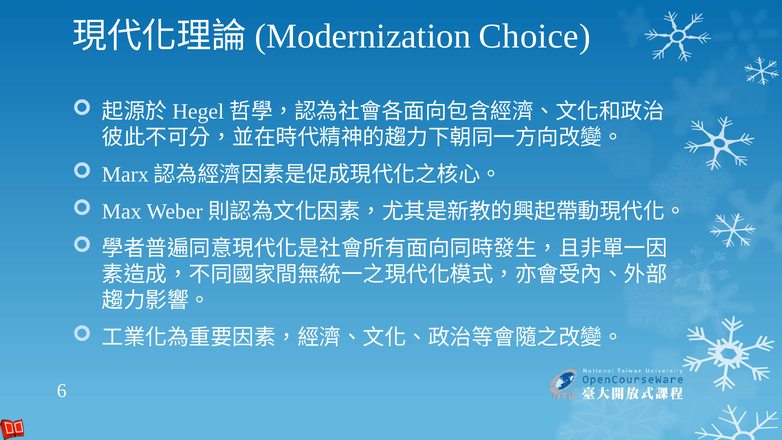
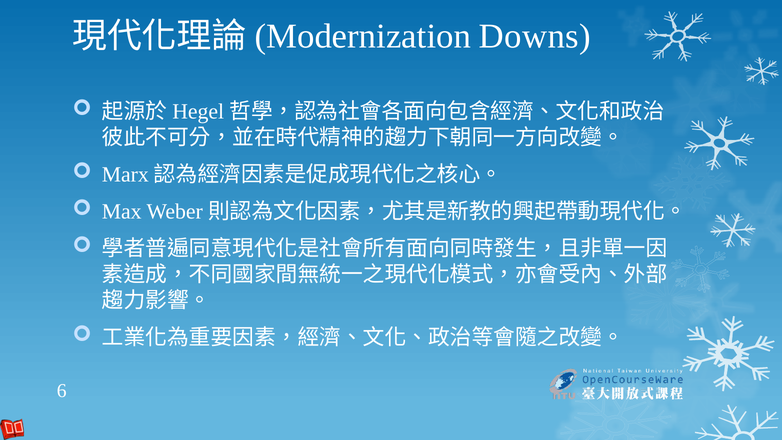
Choice: Choice -> Downs (535, 36)
